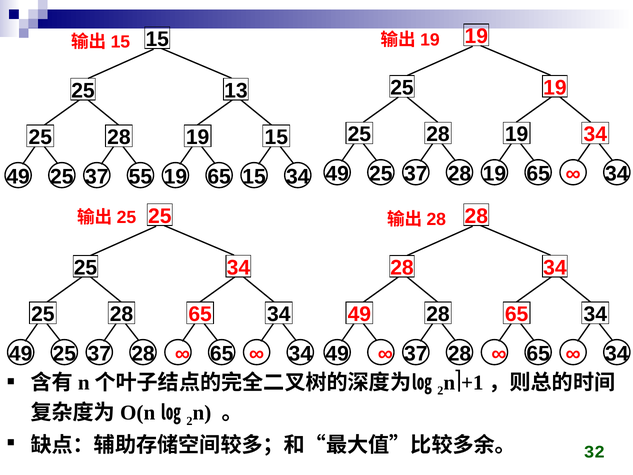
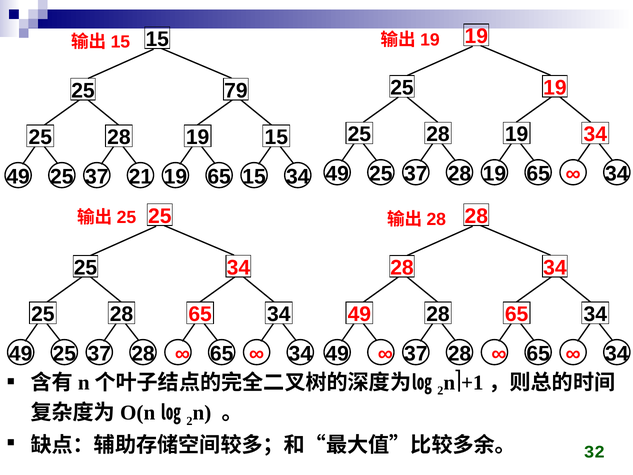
13: 13 -> 79 (236, 91)
55: 55 -> 21 (140, 176)
